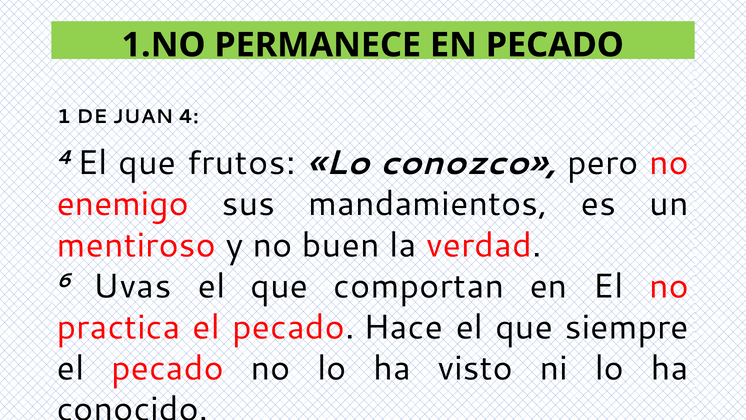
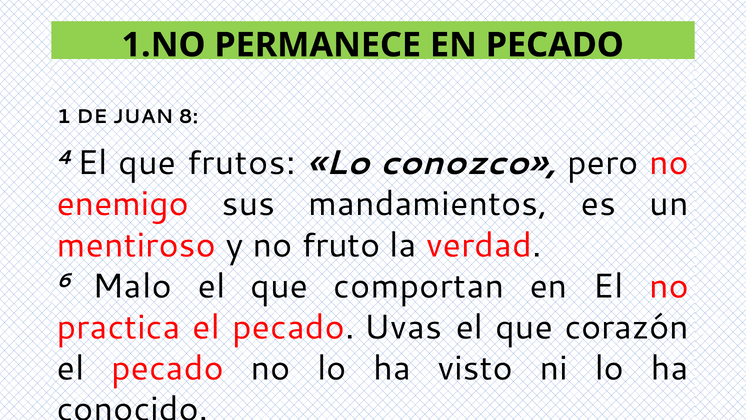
JUAN 4: 4 -> 8 (188, 116)
buen: buen -> fruto (341, 245)
Uvas: Uvas -> Malo (132, 286)
Hace: Hace -> Uvas (403, 327)
siempre: siempre -> corazón (627, 327)
